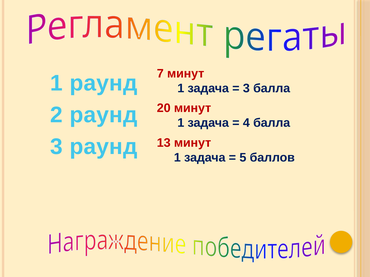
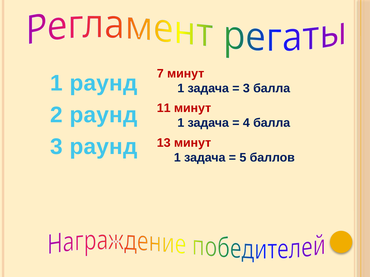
20: 20 -> 11 (164, 108)
